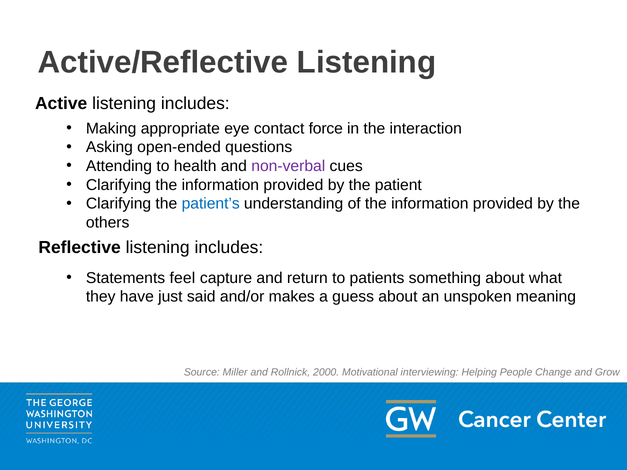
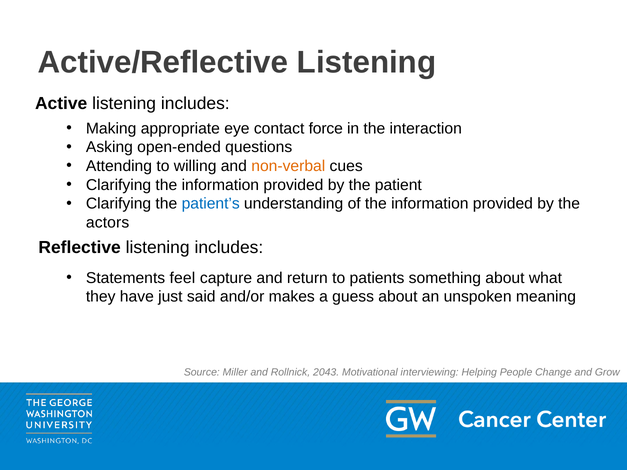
health: health -> willing (195, 166)
non-verbal colour: purple -> orange (288, 166)
others: others -> actors (108, 223)
2000: 2000 -> 2043 (326, 372)
